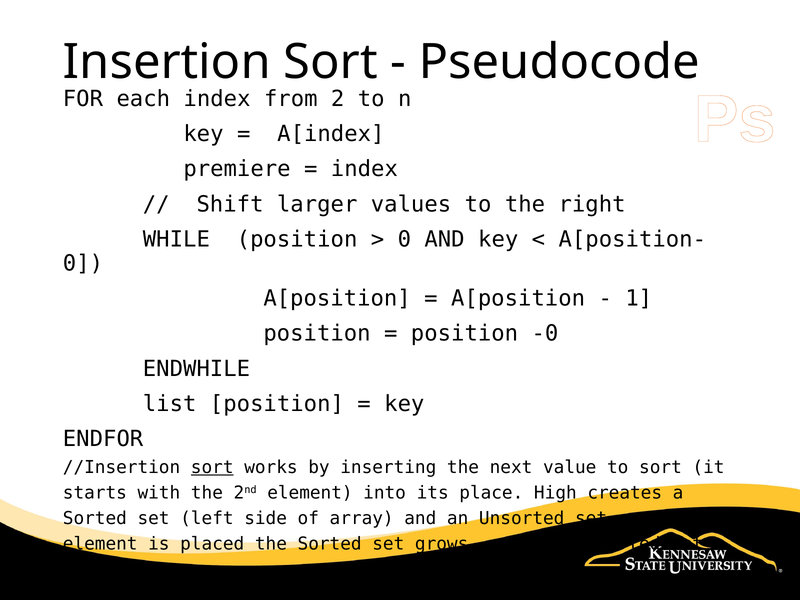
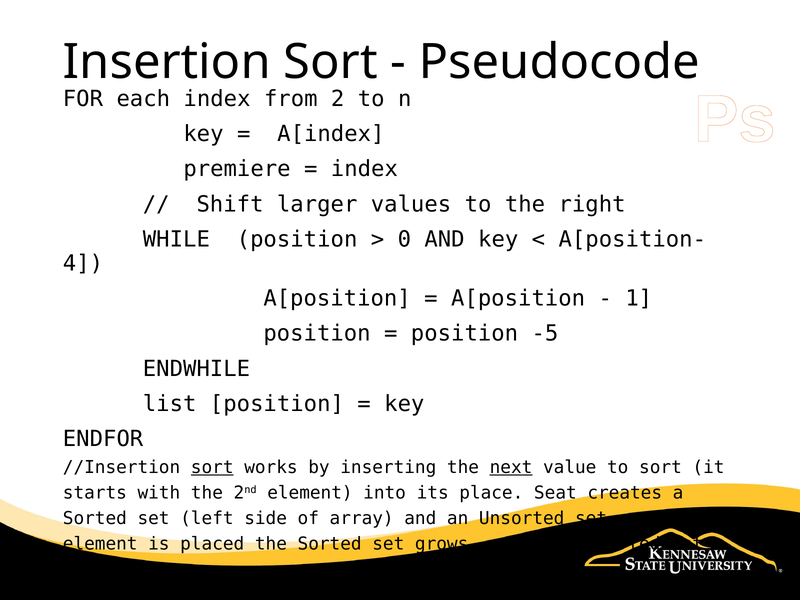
0: 0 -> 4 (83, 263)
-0: -0 -> -5 (545, 334)
next underline: none -> present (511, 467)
High: High -> Seat (555, 493)
